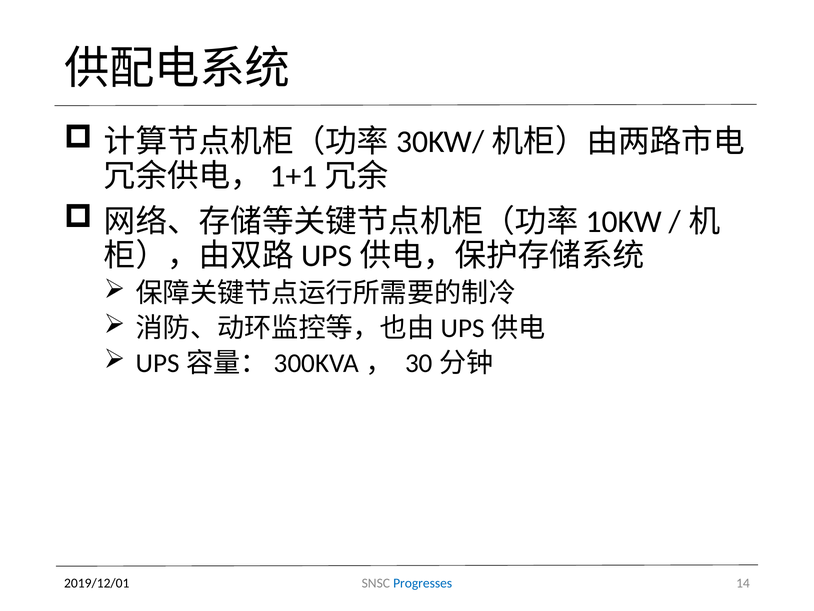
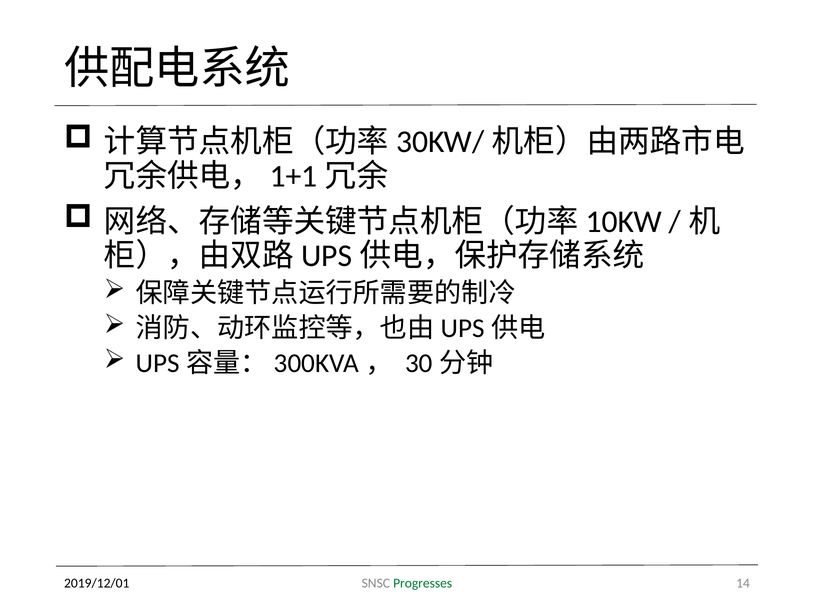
Progresses colour: blue -> green (423, 583)
